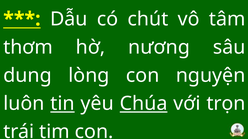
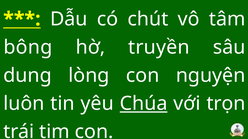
thơm: thơm -> bông (28, 47)
nương: nương -> truyền (159, 47)
tin underline: present -> none (62, 104)
